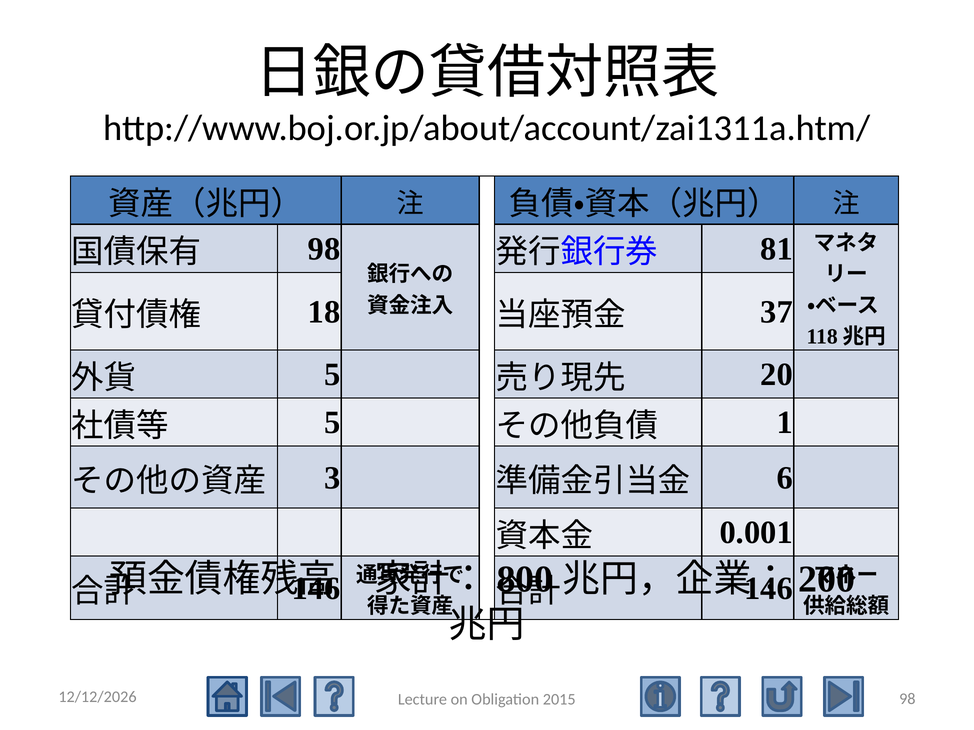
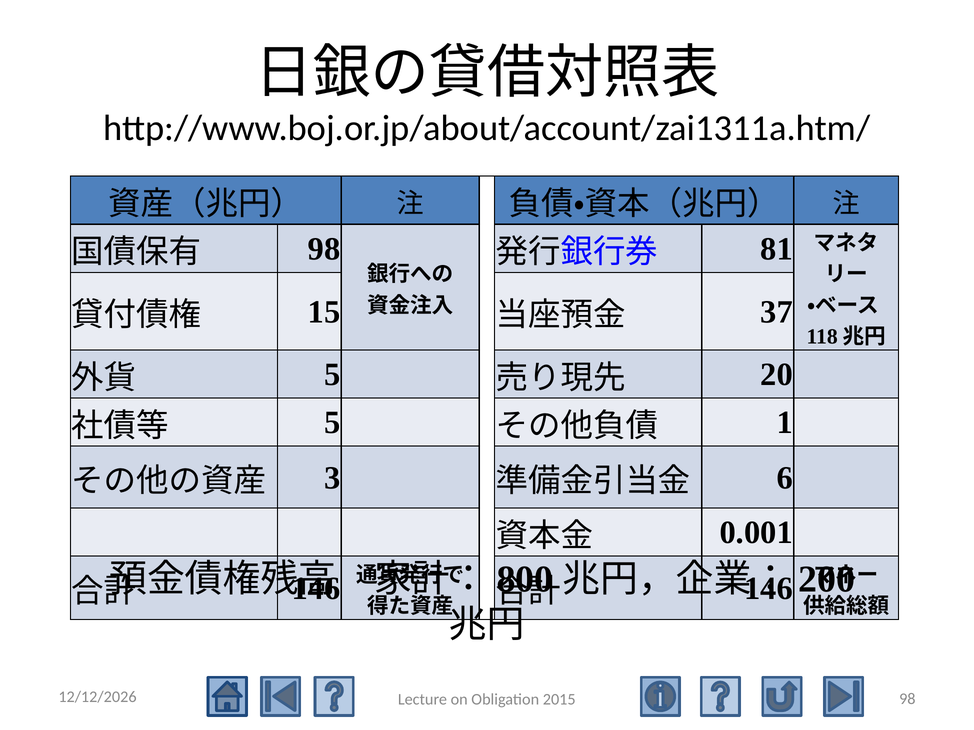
18: 18 -> 15 (324, 312)
